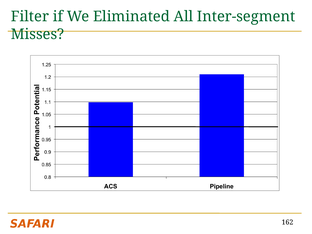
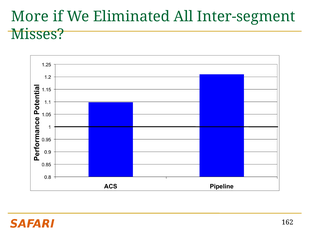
Filter: Filter -> More (30, 17)
